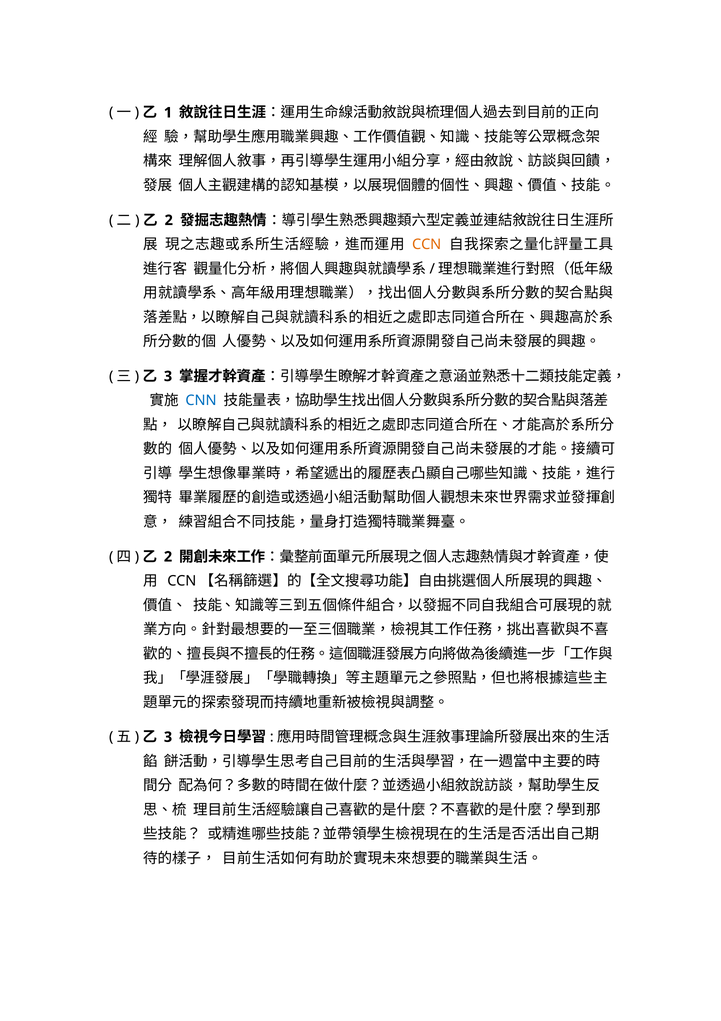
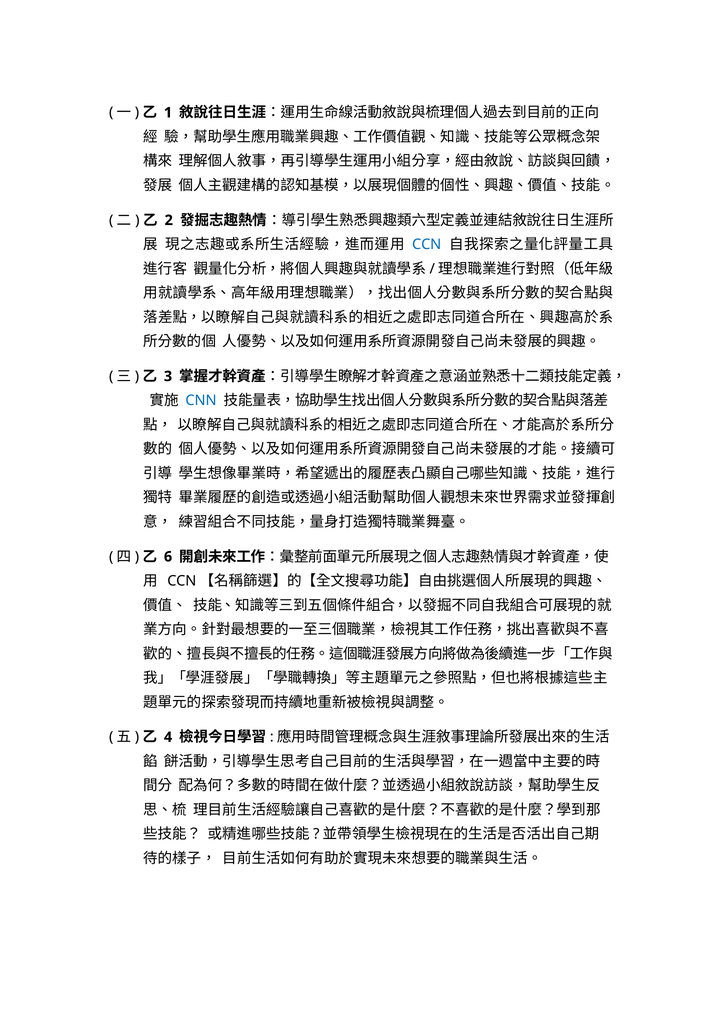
CCN colour: orange -> blue (427, 244)
2: 2 -> 6 (168, 557)
3: 3 -> 4 (168, 737)
